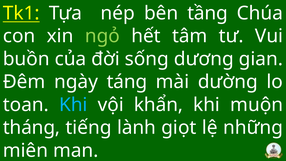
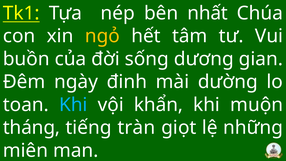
tầng: tầng -> nhất (208, 13)
ngỏ colour: light green -> yellow (102, 36)
táng: táng -> đinh (127, 82)
lành: lành -> tràn (136, 128)
